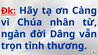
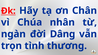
Càng: Càng -> Chân (85, 11)
